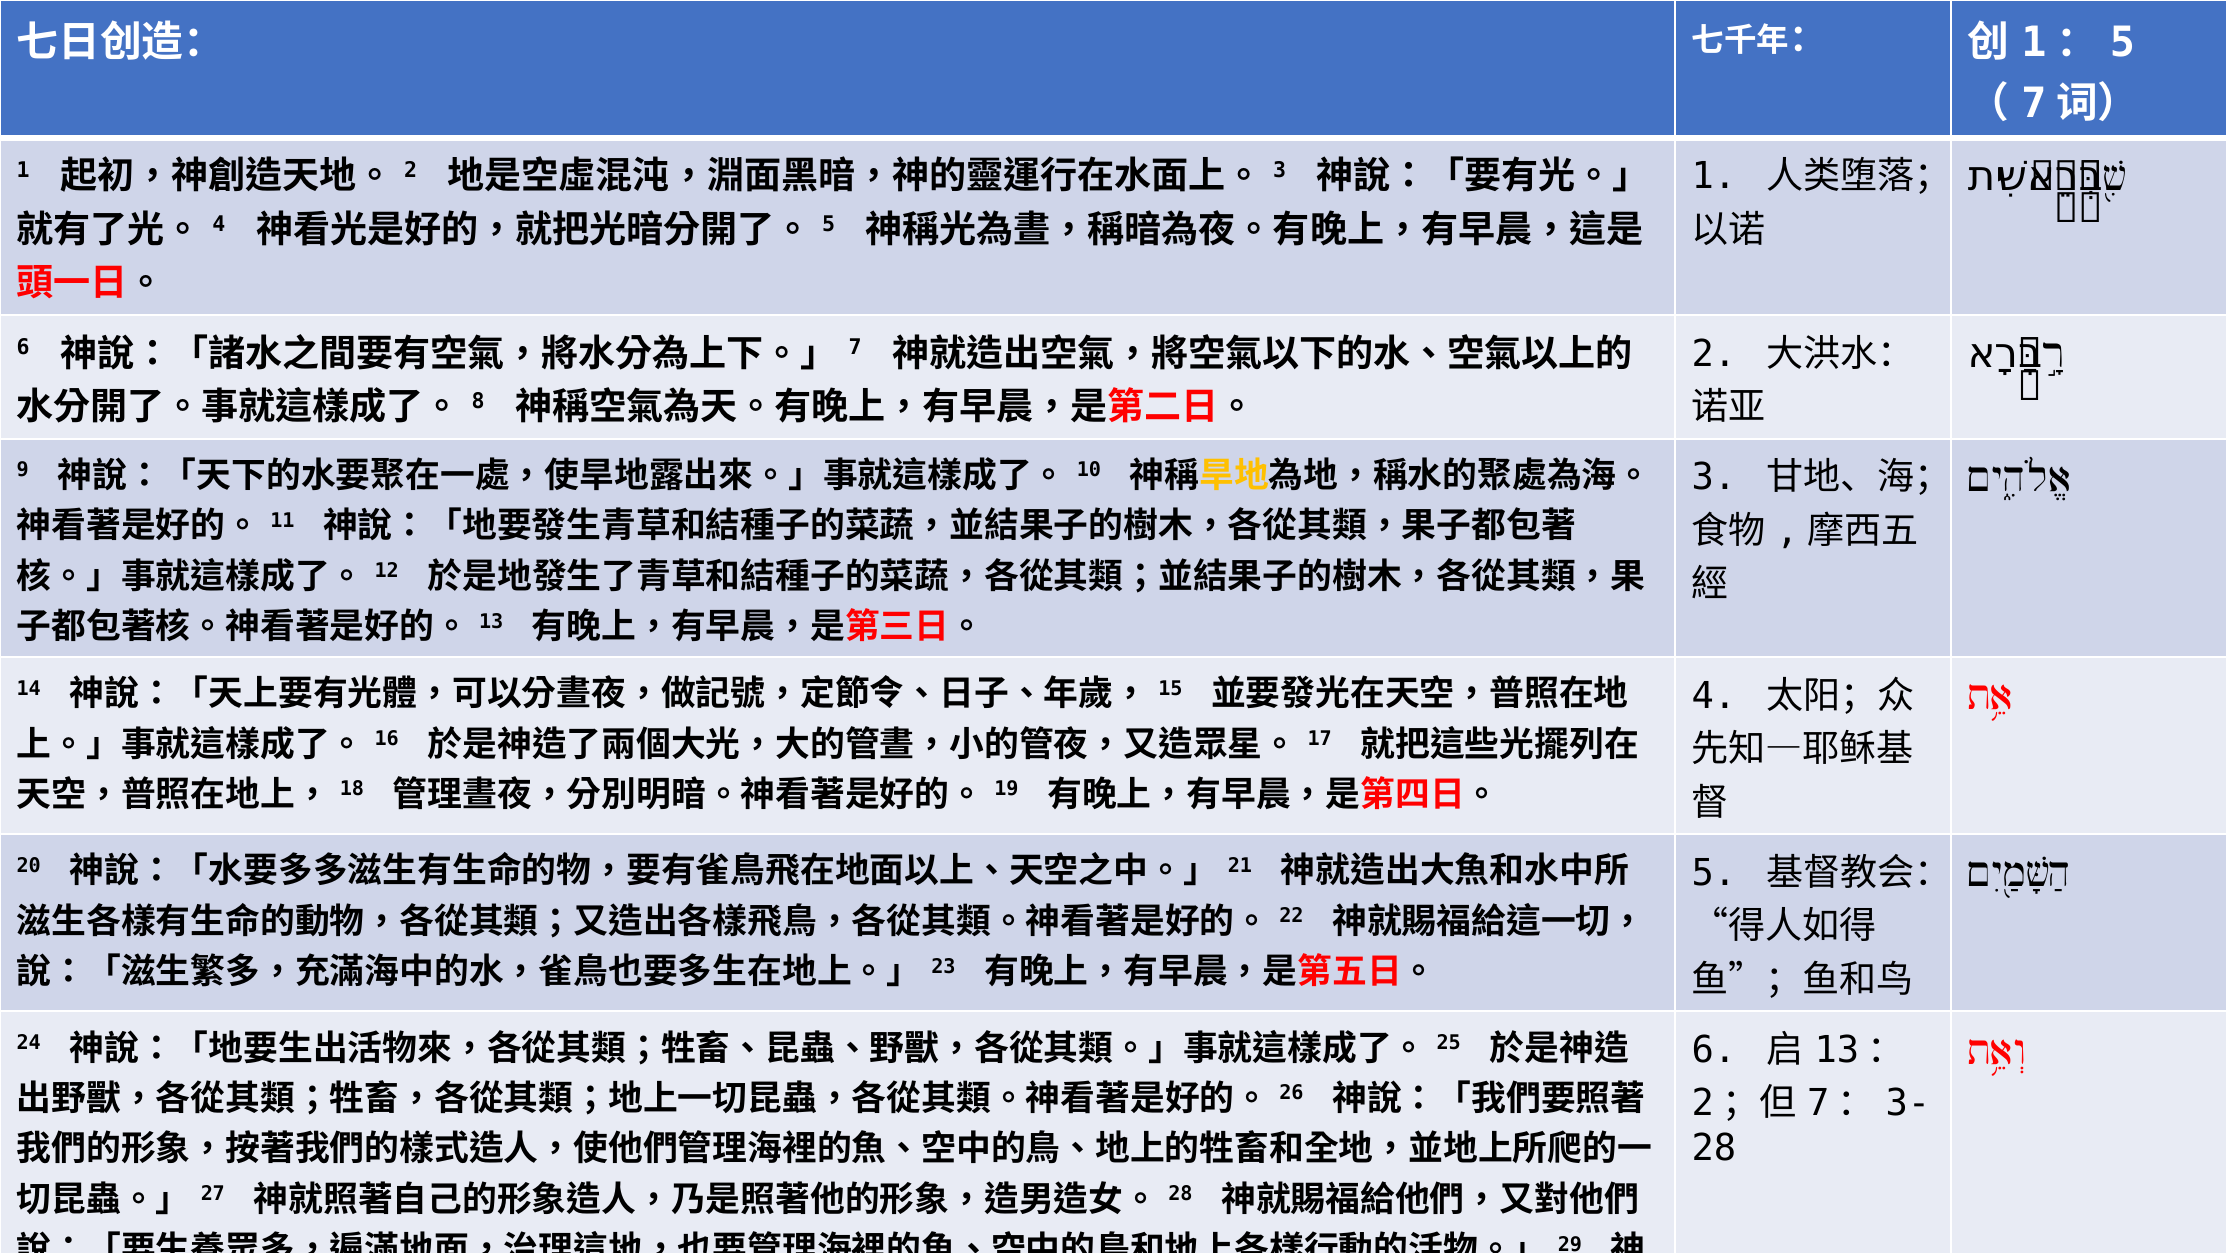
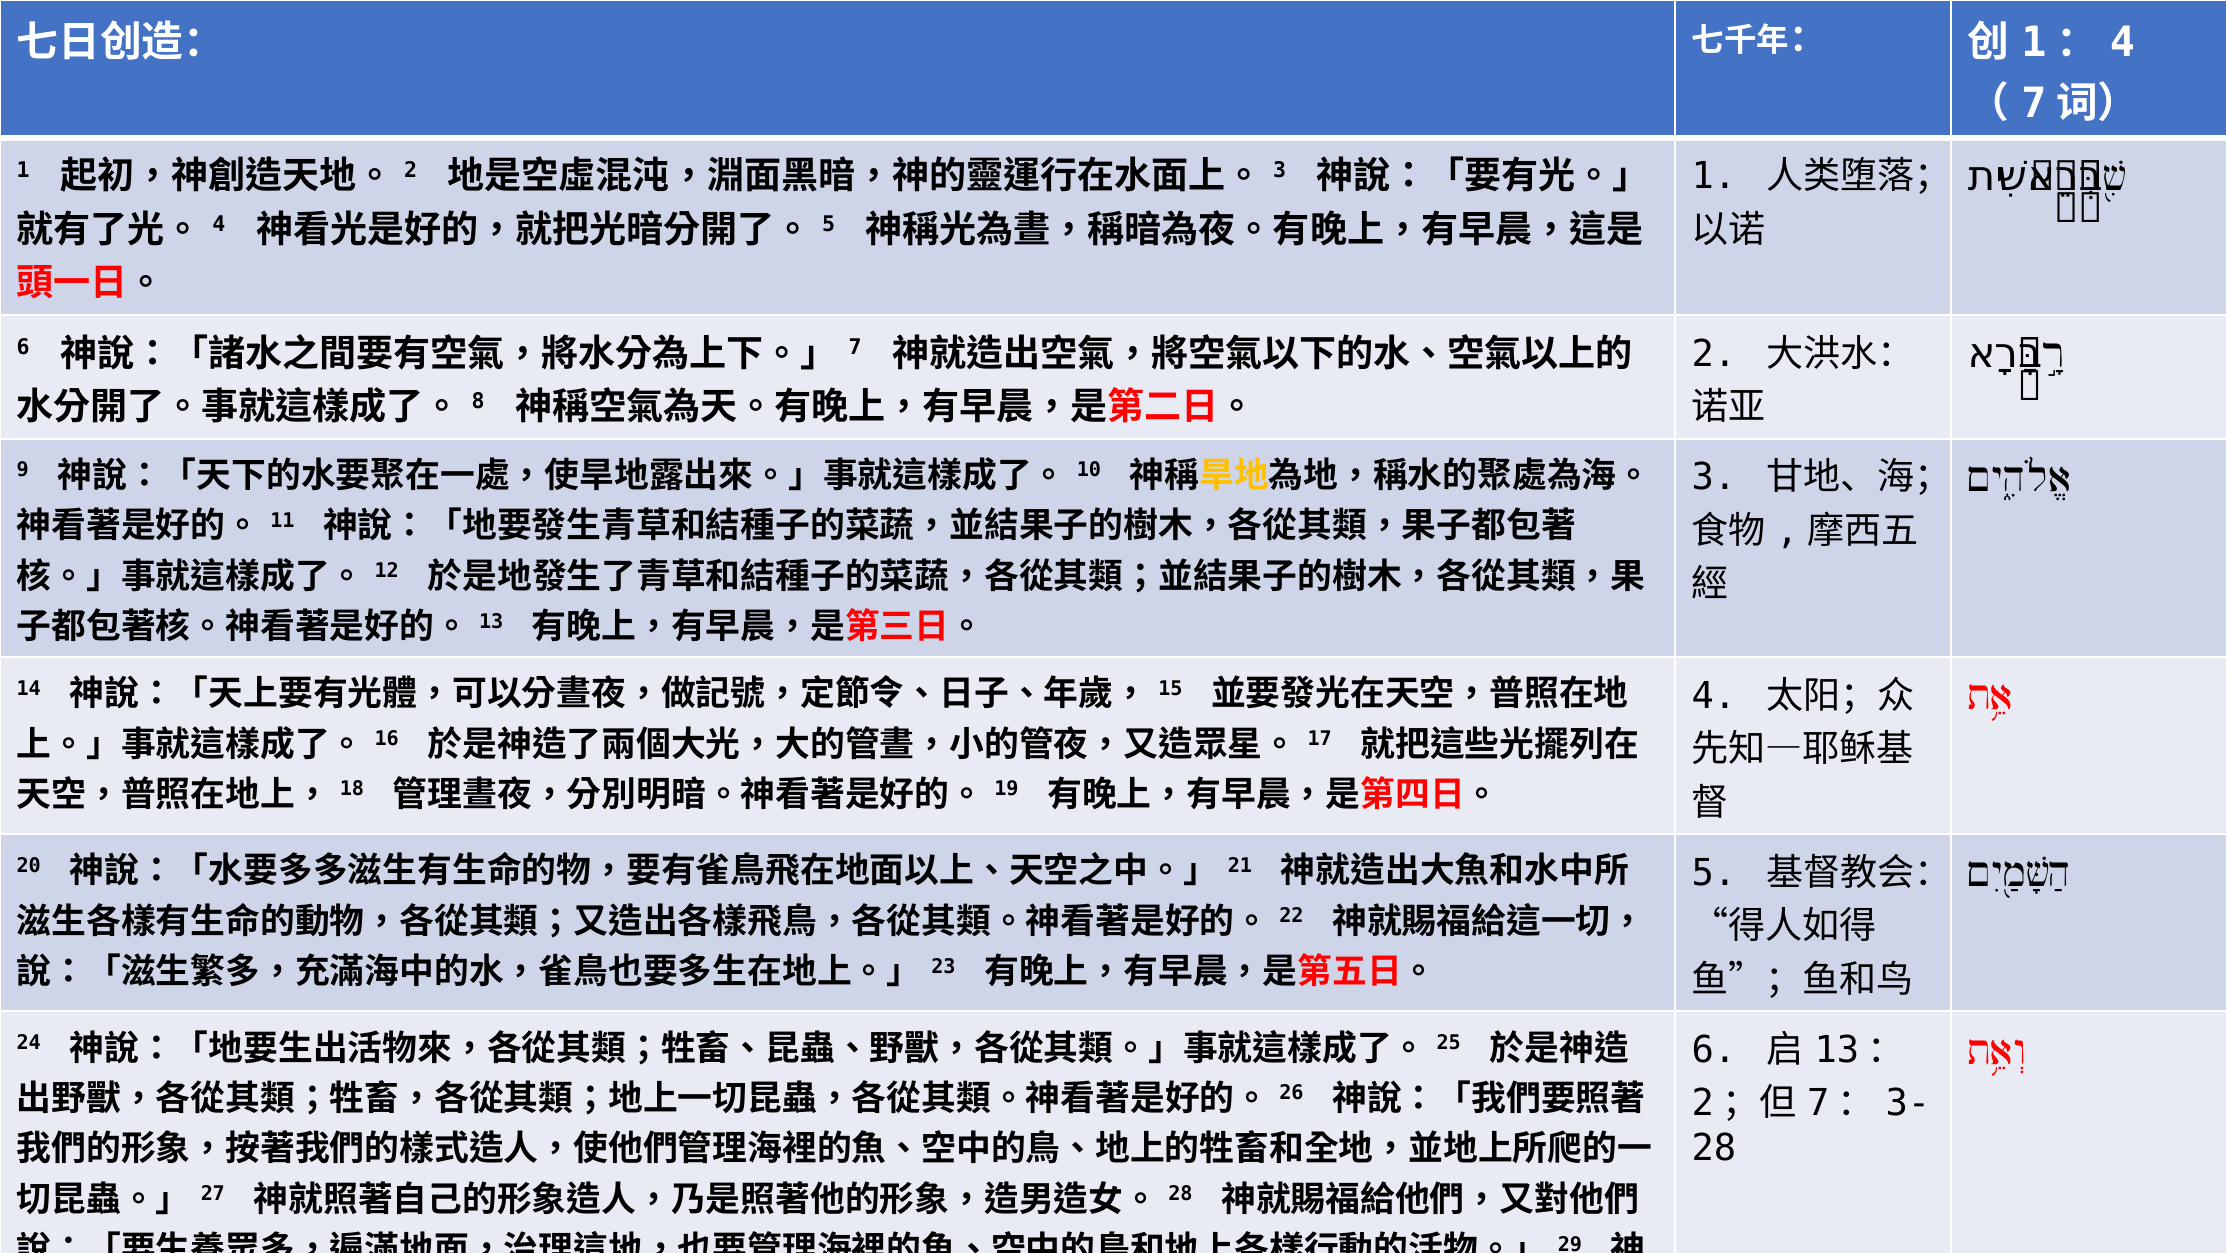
5: 5 -> 4 (2122, 43)
